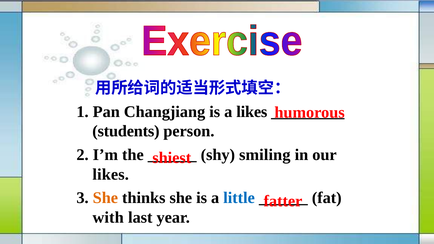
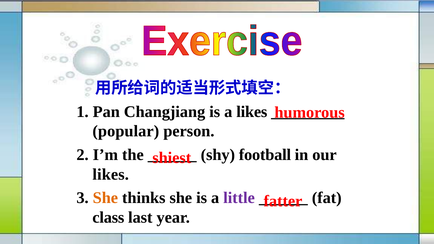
students: students -> popular (126, 131)
smiling: smiling -> football (265, 155)
little colour: blue -> purple (239, 198)
with: with -> class (108, 218)
